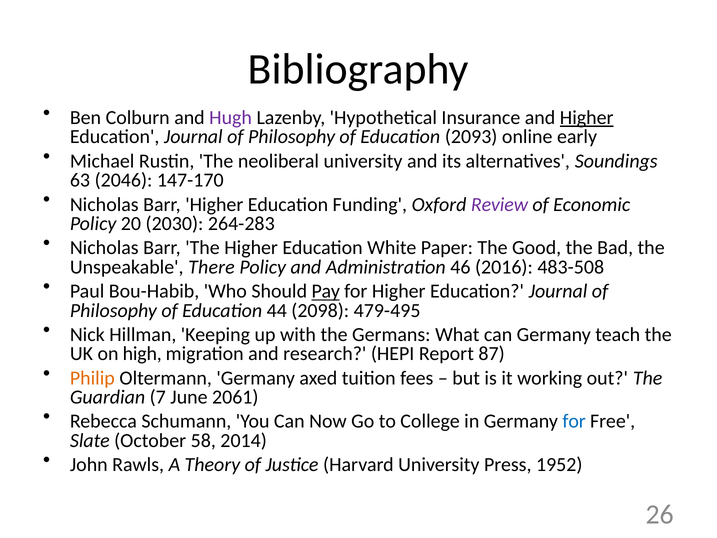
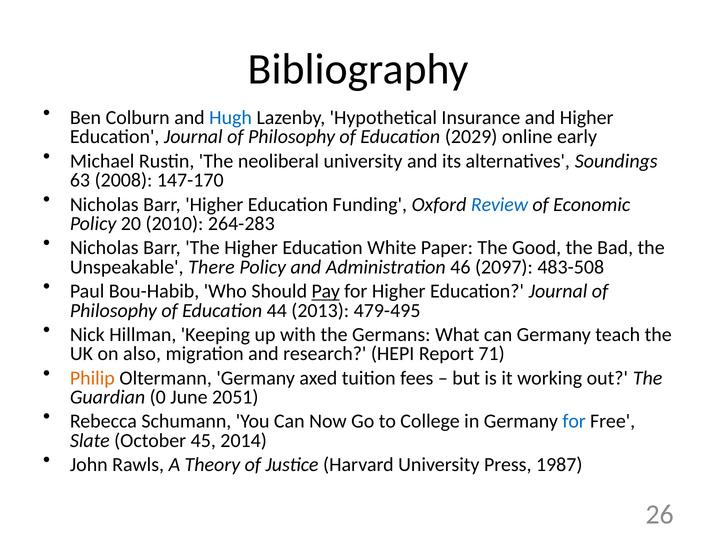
Hugh colour: purple -> blue (231, 118)
Higher underline: present -> none (587, 118)
2093: 2093 -> 2029 (471, 137)
2046: 2046 -> 2008 (124, 180)
Review colour: purple -> blue (499, 204)
2030: 2030 -> 2010 (174, 224)
2016: 2016 -> 2097 (504, 267)
2098: 2098 -> 2013 (320, 310)
high: high -> also (142, 354)
87: 87 -> 71 (492, 354)
7: 7 -> 0 (158, 397)
2061: 2061 -> 2051 (235, 397)
58: 58 -> 45 (203, 440)
1952: 1952 -> 1987 (559, 465)
